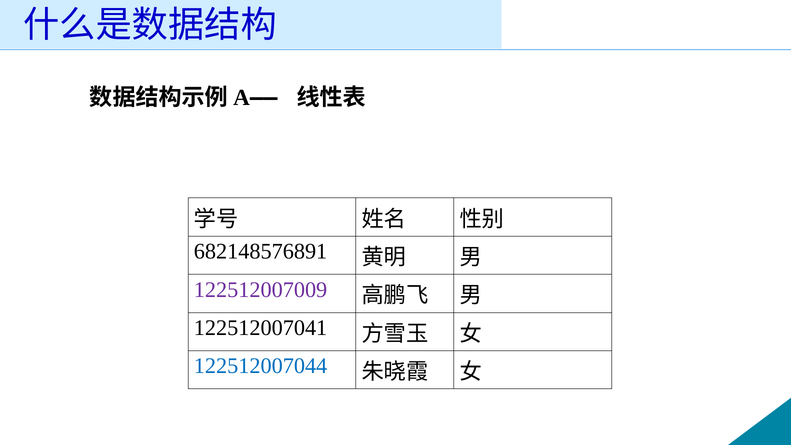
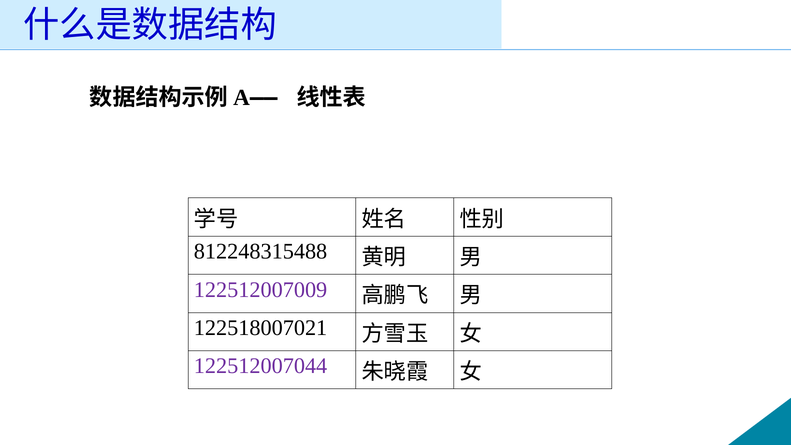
682148576891: 682148576891 -> 812248315488 (261, 251)
122512007041: 122512007041 -> 122518007021 (261, 328)
122512007044 colour: blue -> purple (261, 366)
